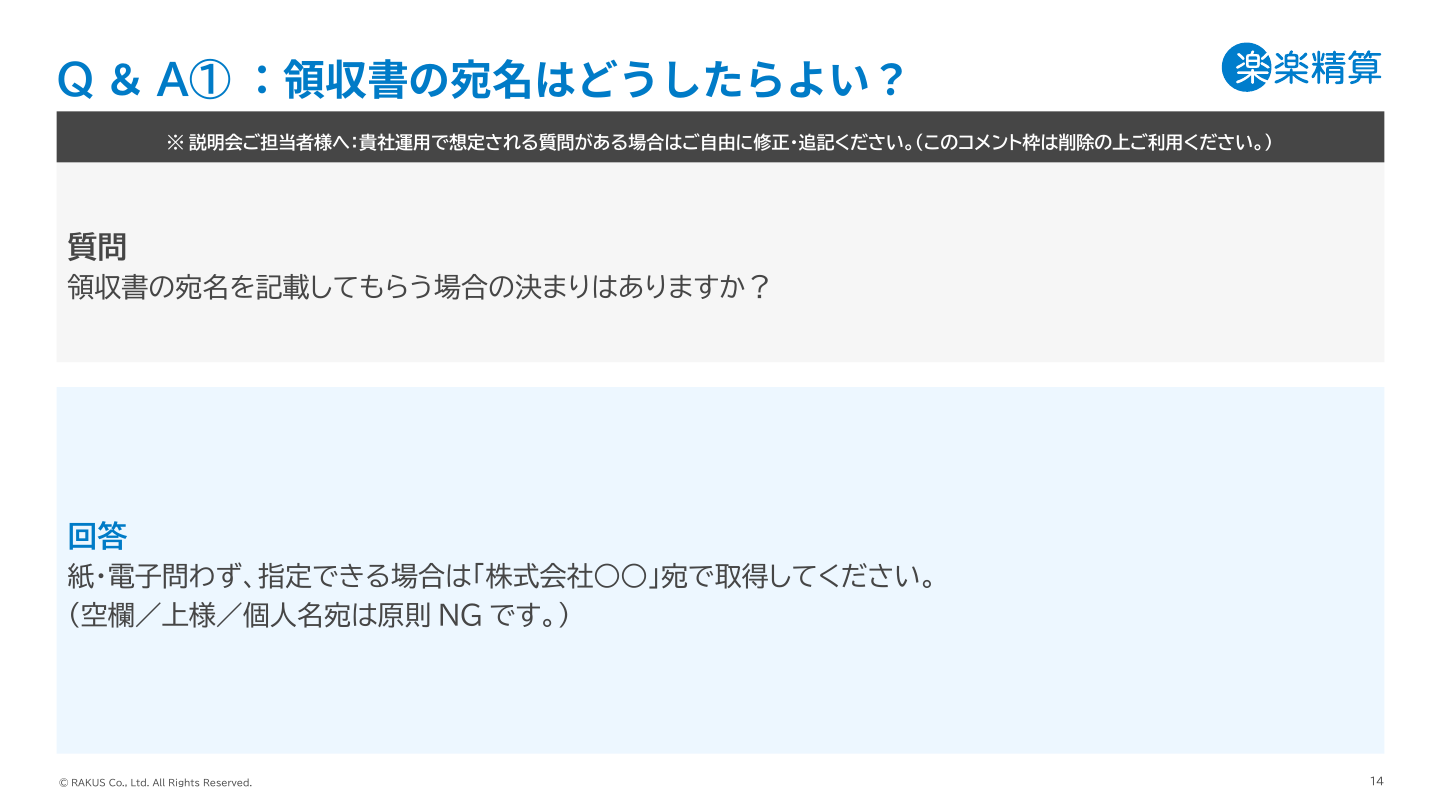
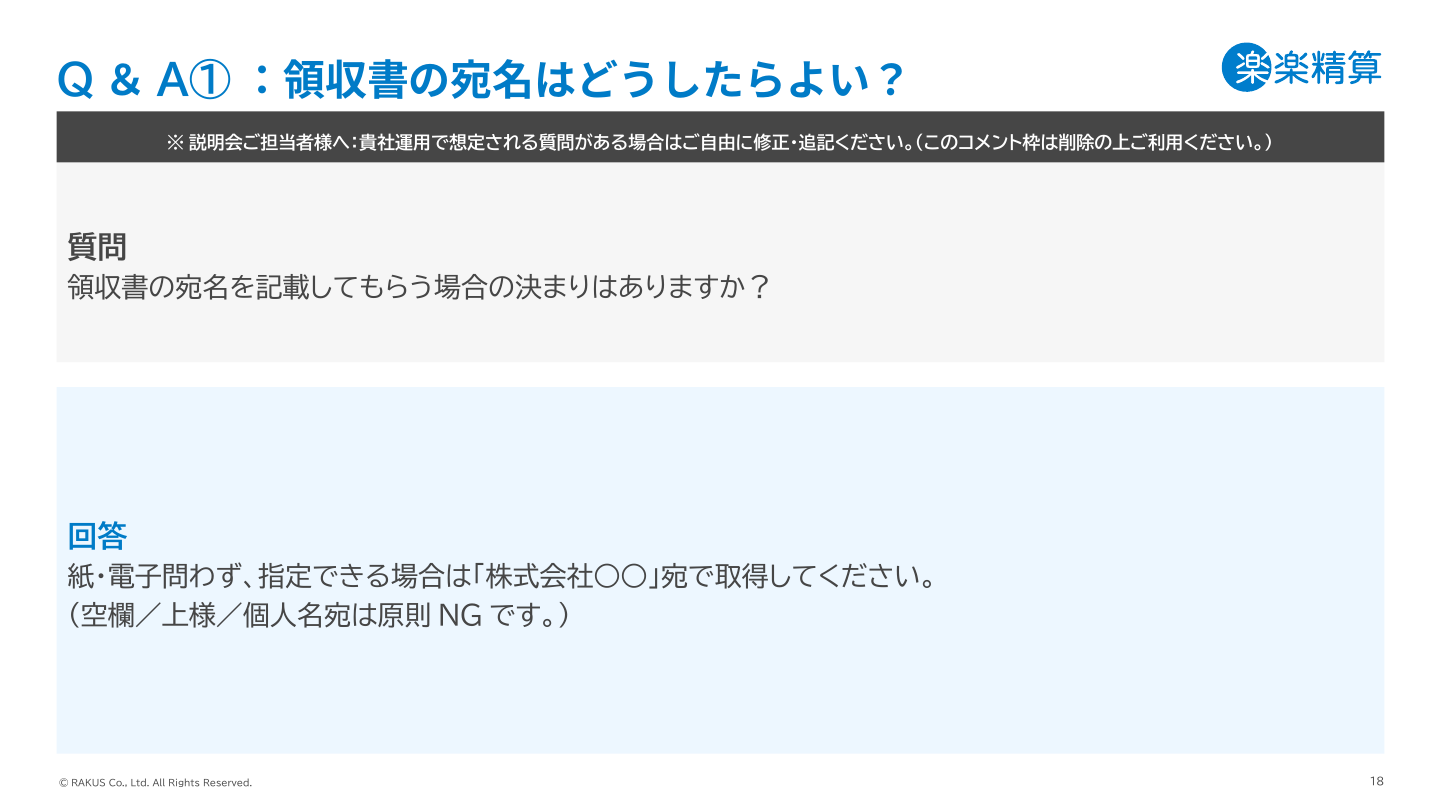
14: 14 -> 18 (1377, 783)
